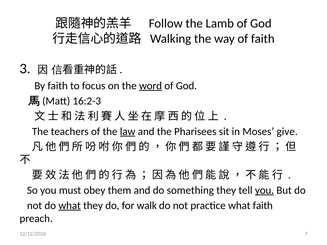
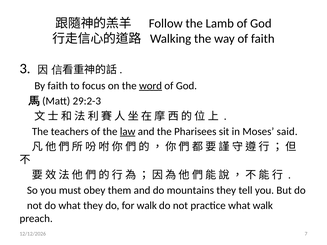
16:2-3: 16:2-3 -> 29:2-3 (87, 101)
give: give -> said (287, 132)
something: something -> mountains (190, 190)
you underline: present -> none (264, 190)
what underline: present -> none (70, 206)
what faith: faith -> walk (263, 206)
